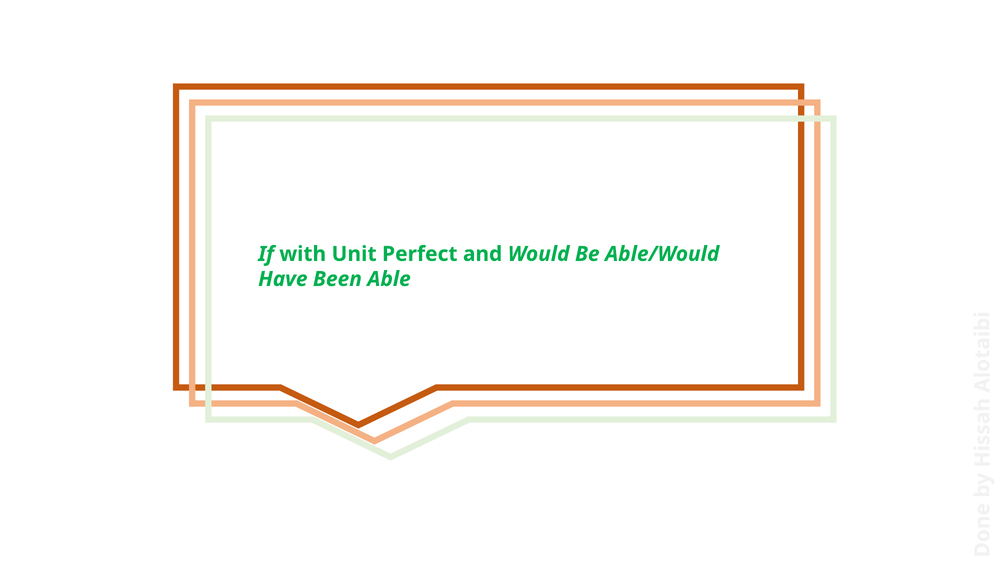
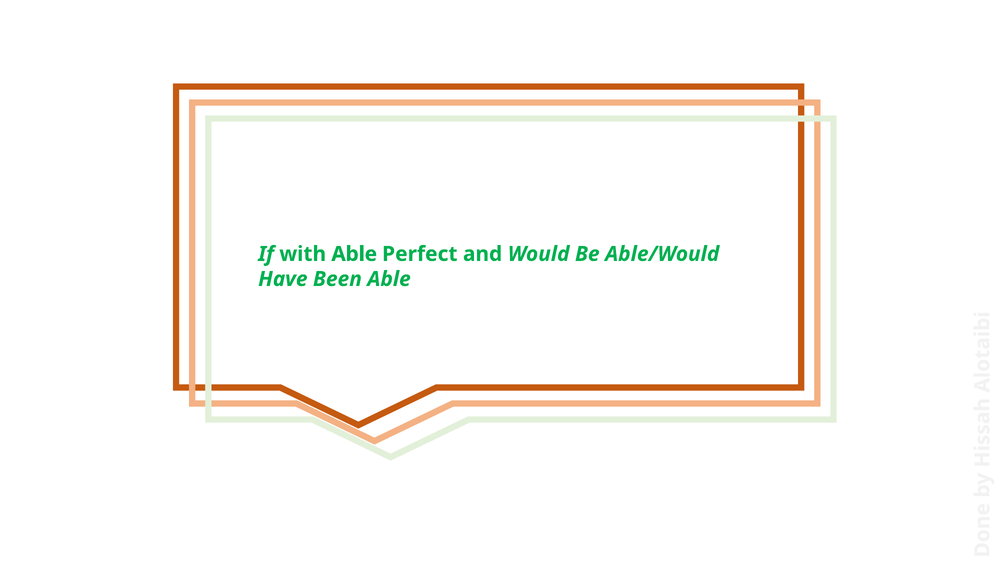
with Unit: Unit -> Able (354, 254)
